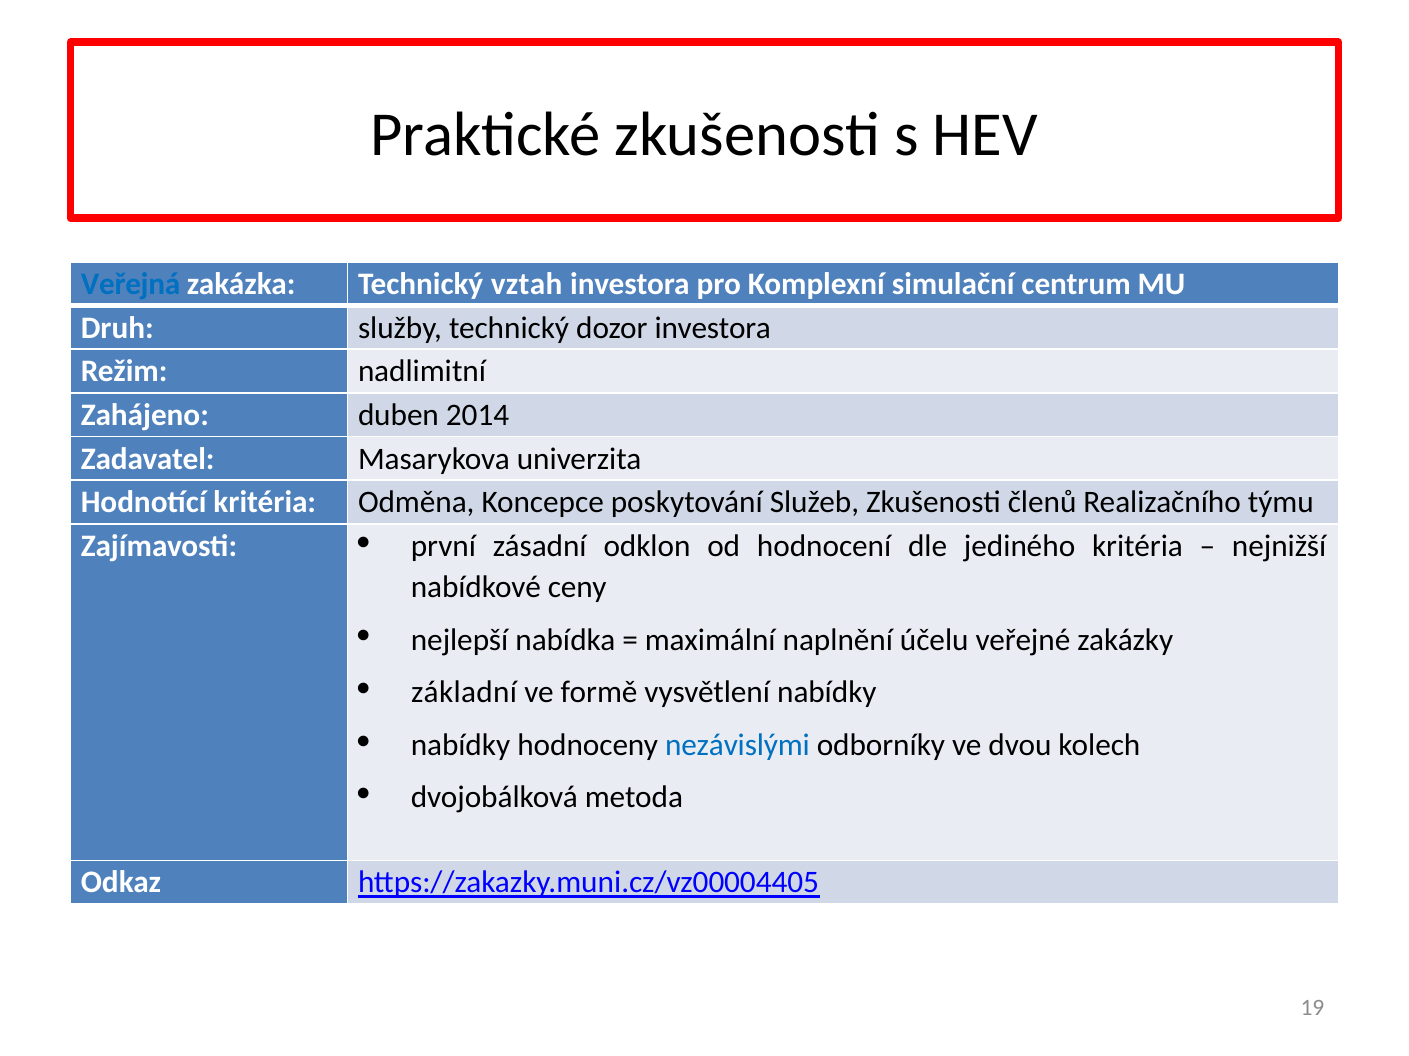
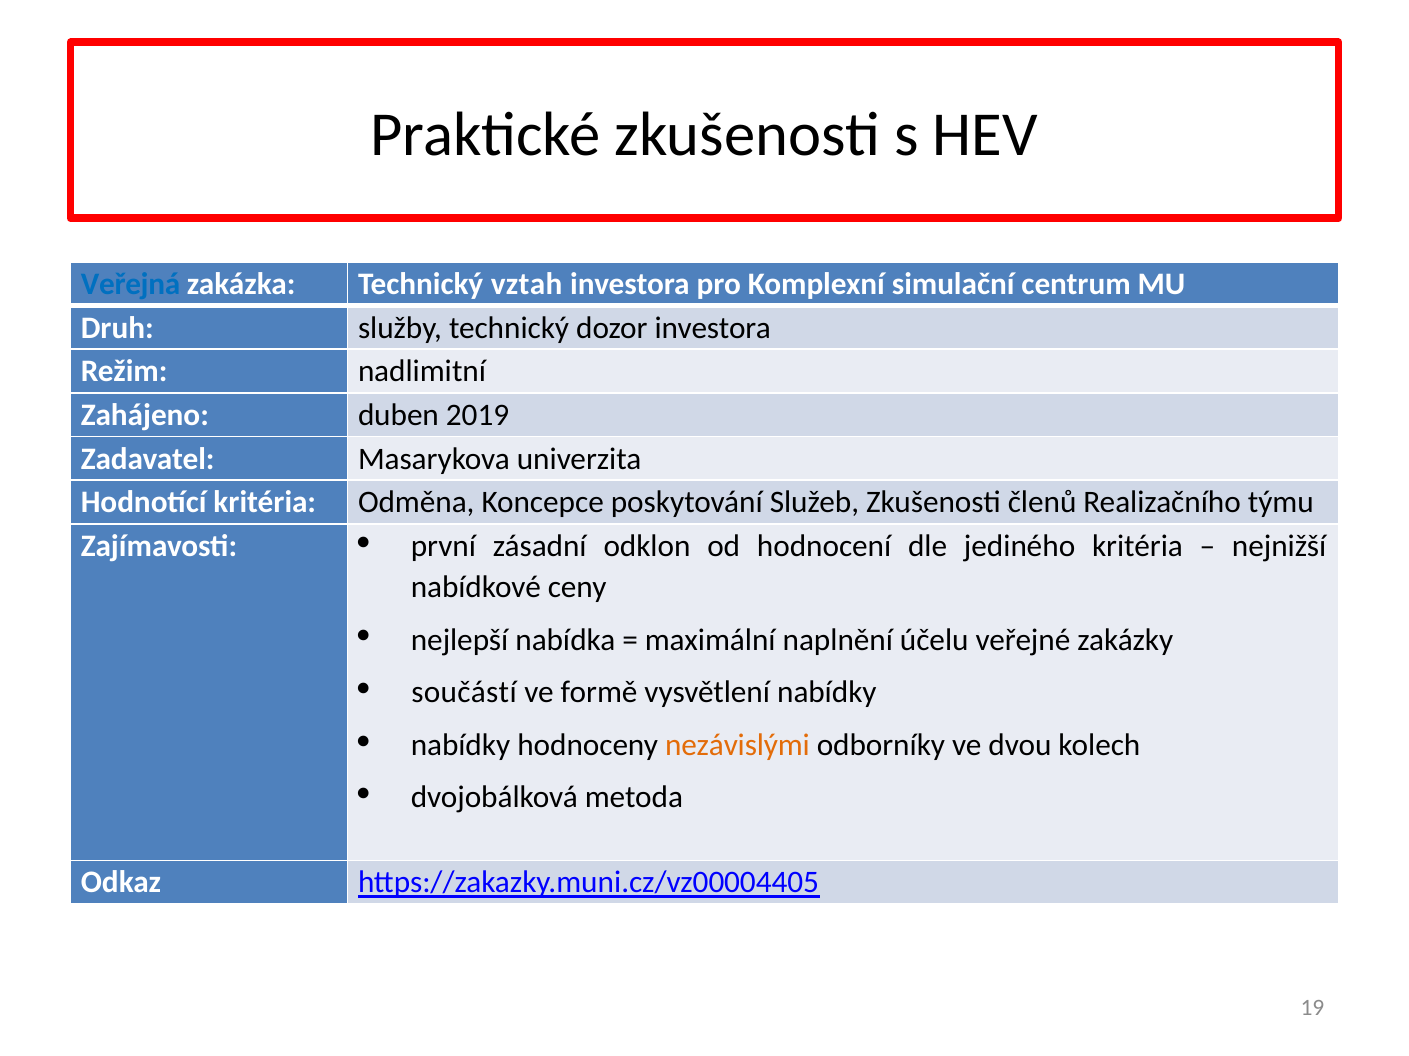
2014: 2014 -> 2019 (478, 415)
základní: základní -> součástí (464, 693)
nezávislými colour: blue -> orange (737, 746)
